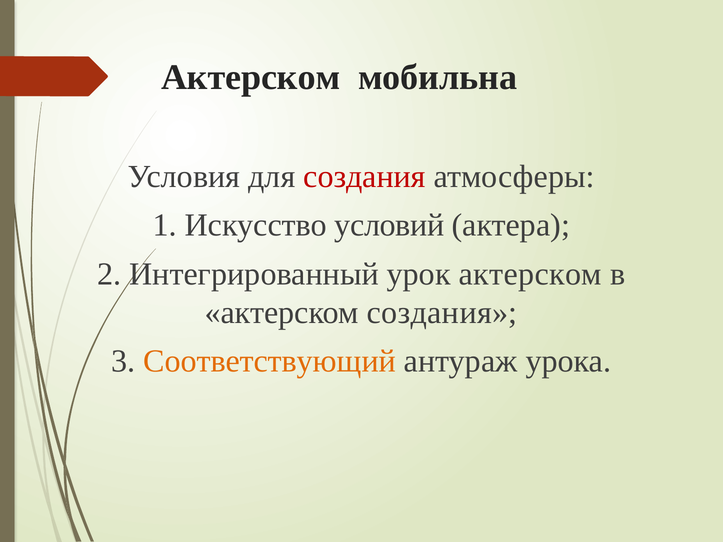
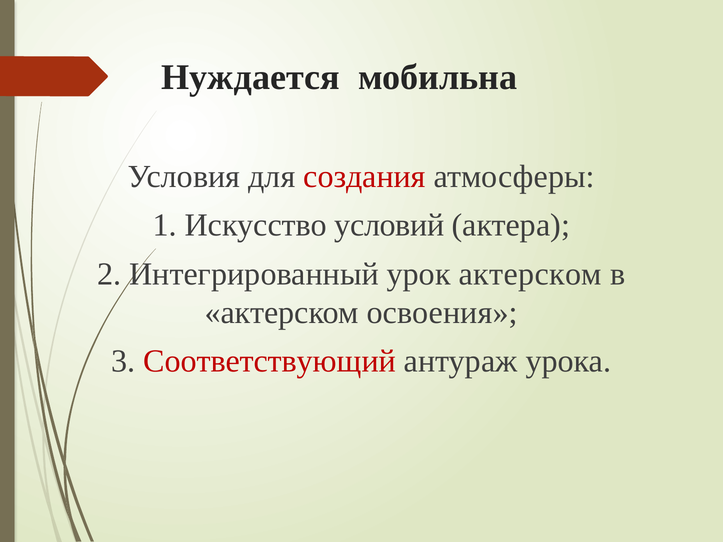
Актерском: Актерском -> Нуждается (250, 77)
актерском создания: создания -> освоения (442, 313)
Соответствующий colour: orange -> red (270, 361)
